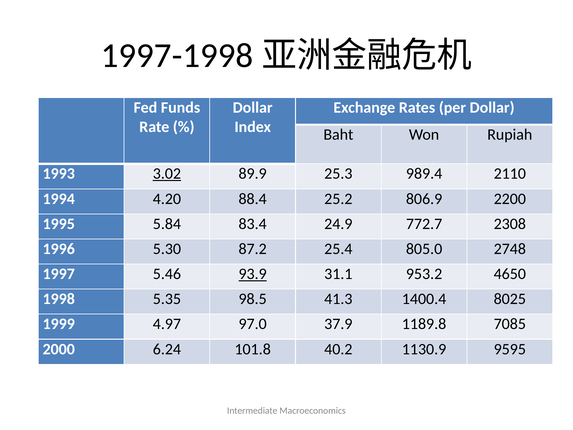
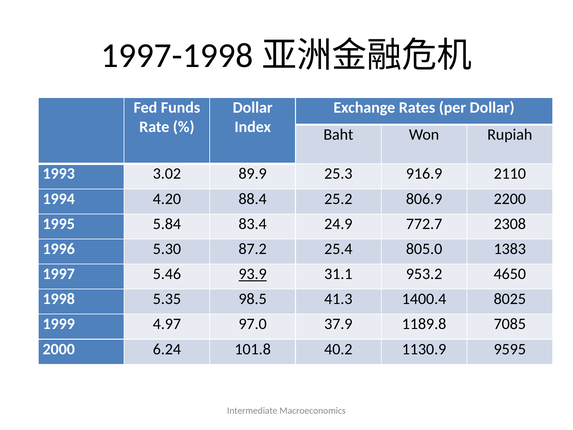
3.02 underline: present -> none (167, 174)
989.4: 989.4 -> 916.9 (424, 174)
2748: 2748 -> 1383 (510, 249)
